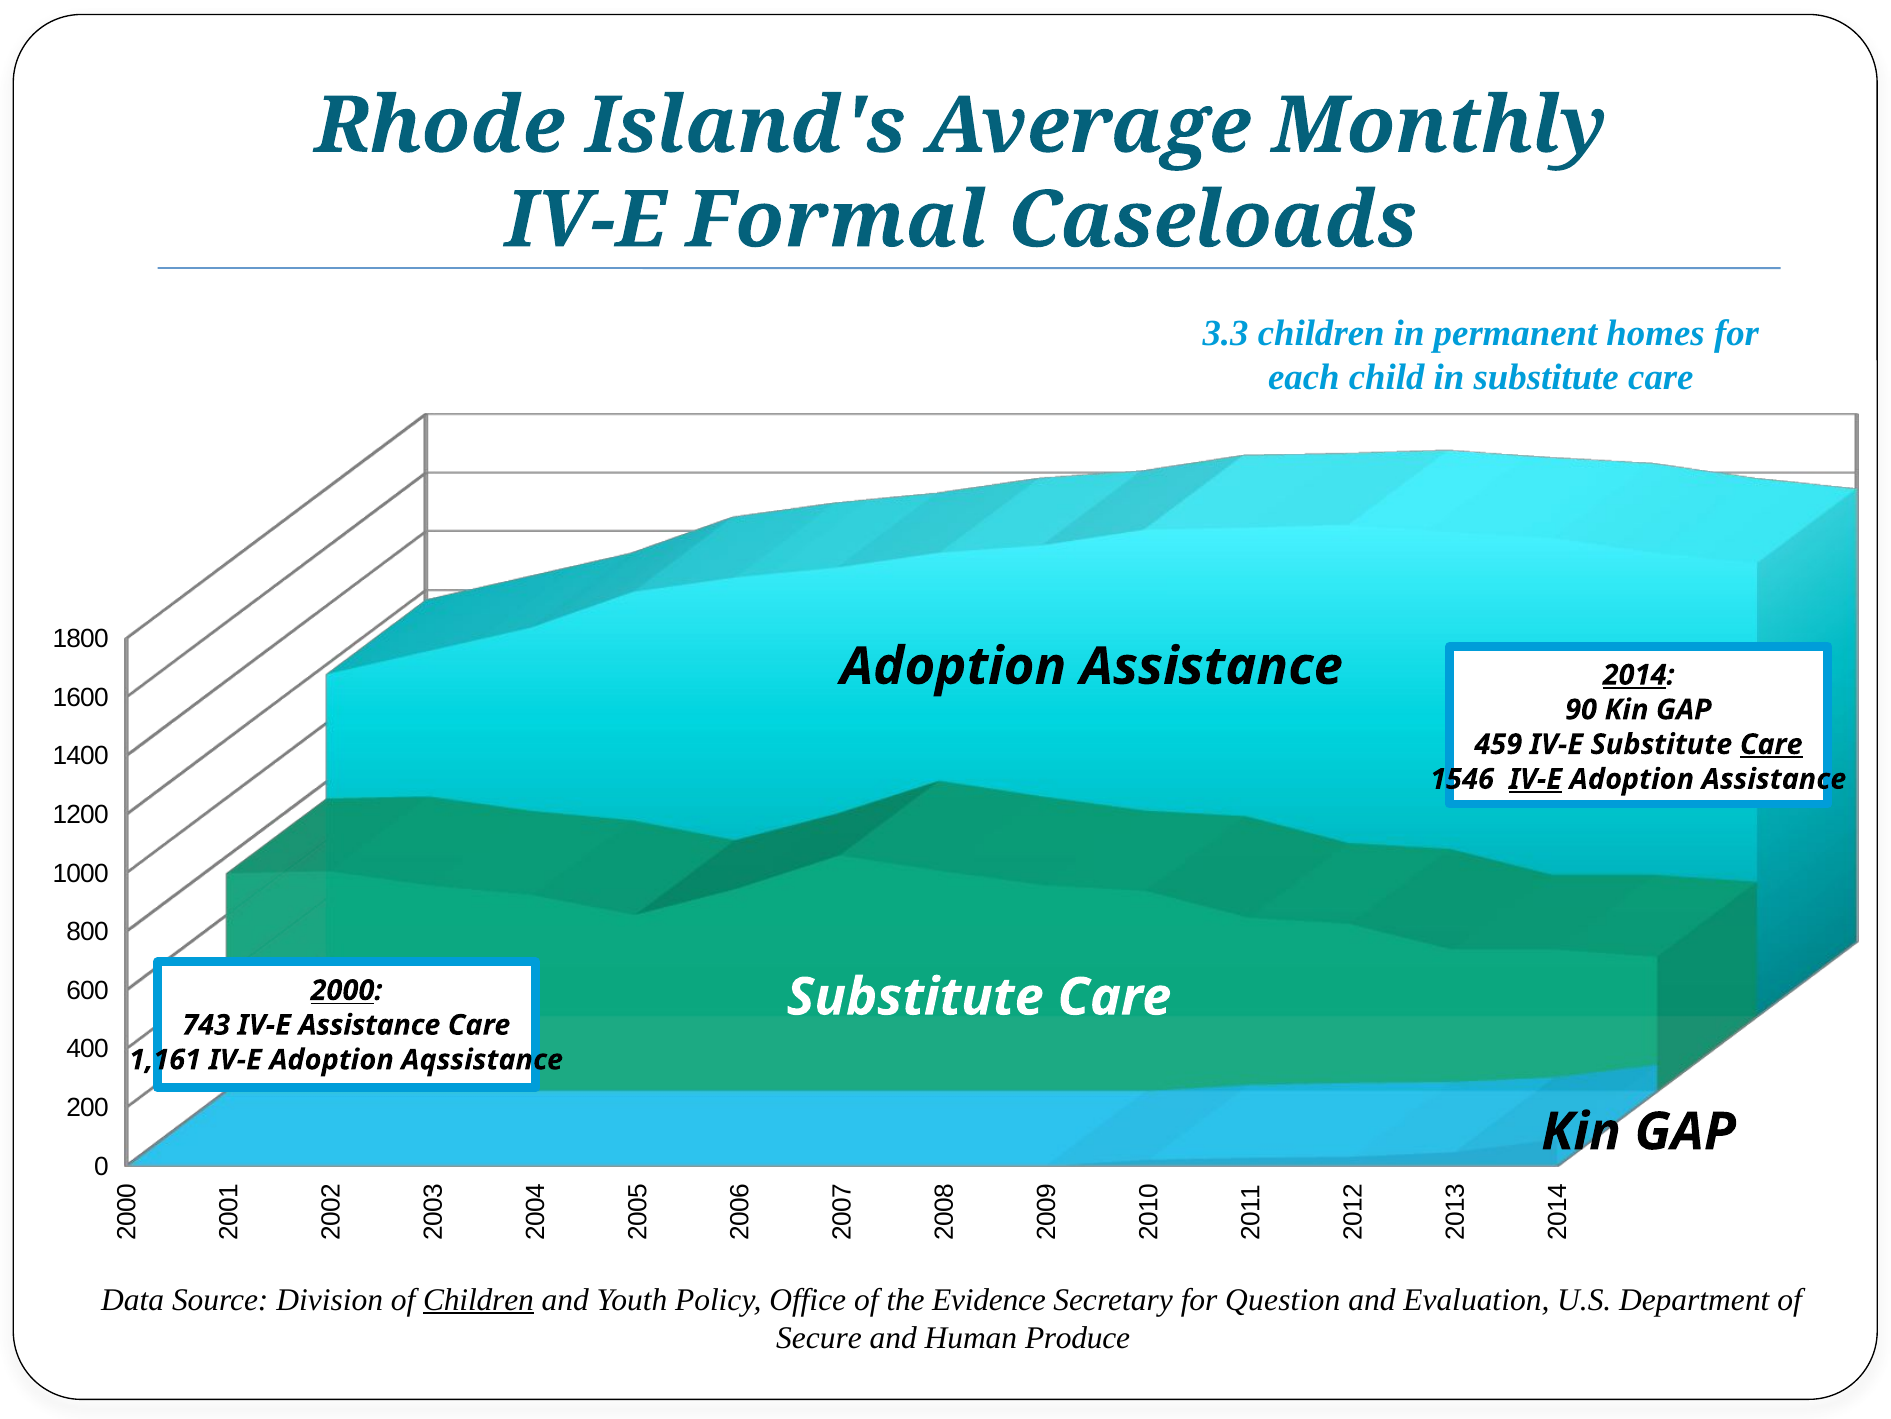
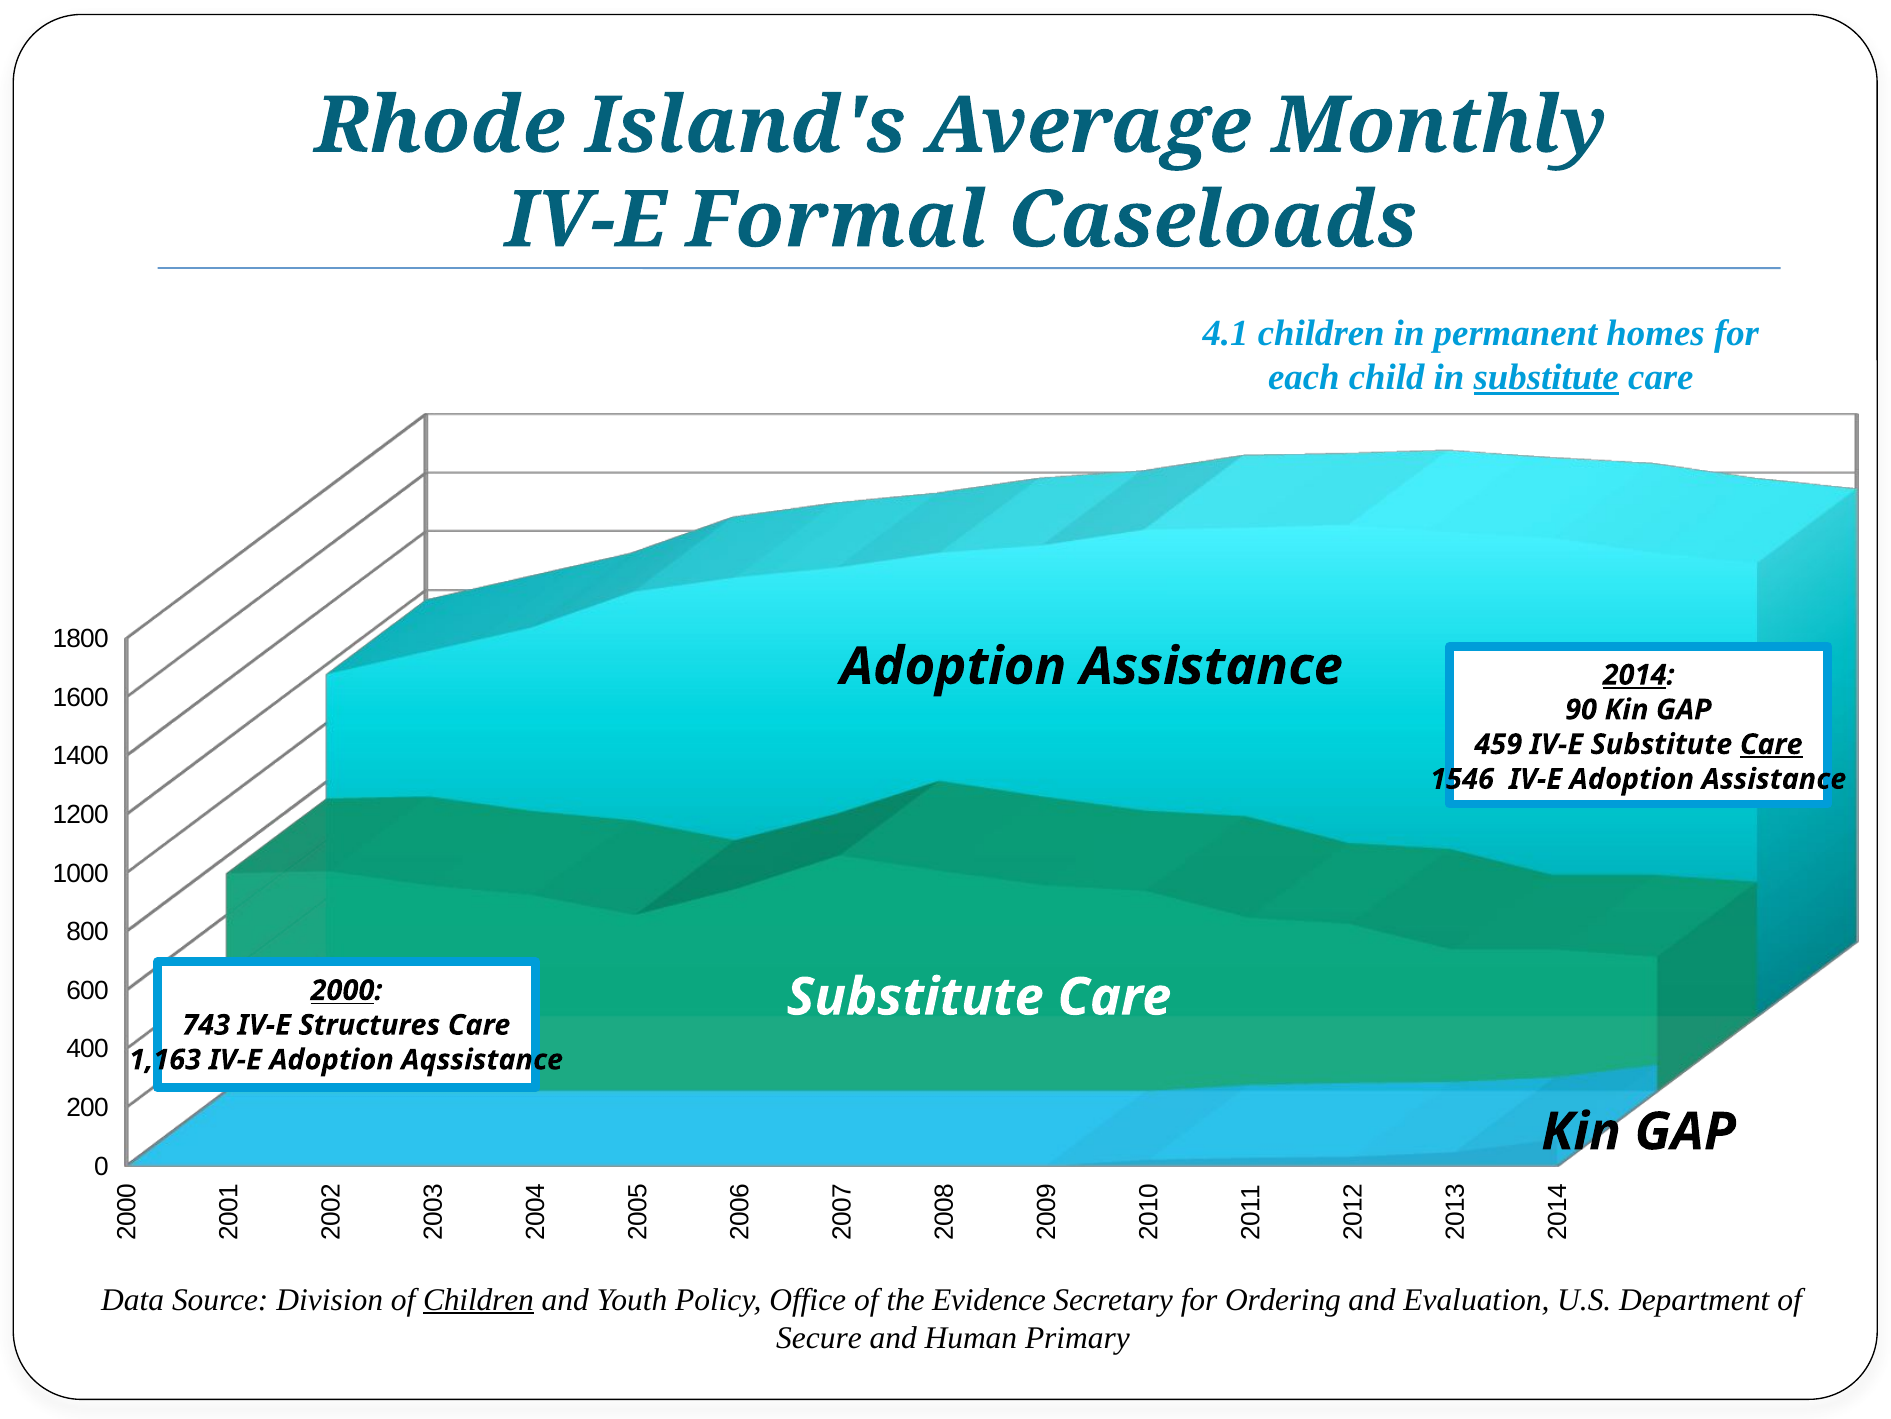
3.3: 3.3 -> 4.1 (1226, 333)
substitute underline: none -> present (1546, 377)
IV-E underline: present -> none (1535, 779)
IV-E Assistance: Assistance -> Structures (369, 1025)
1,161: 1,161 -> 1,163 (165, 1059)
Question: Question -> Ordering (1283, 1299)
Produce: Produce -> Primary (1077, 1337)
